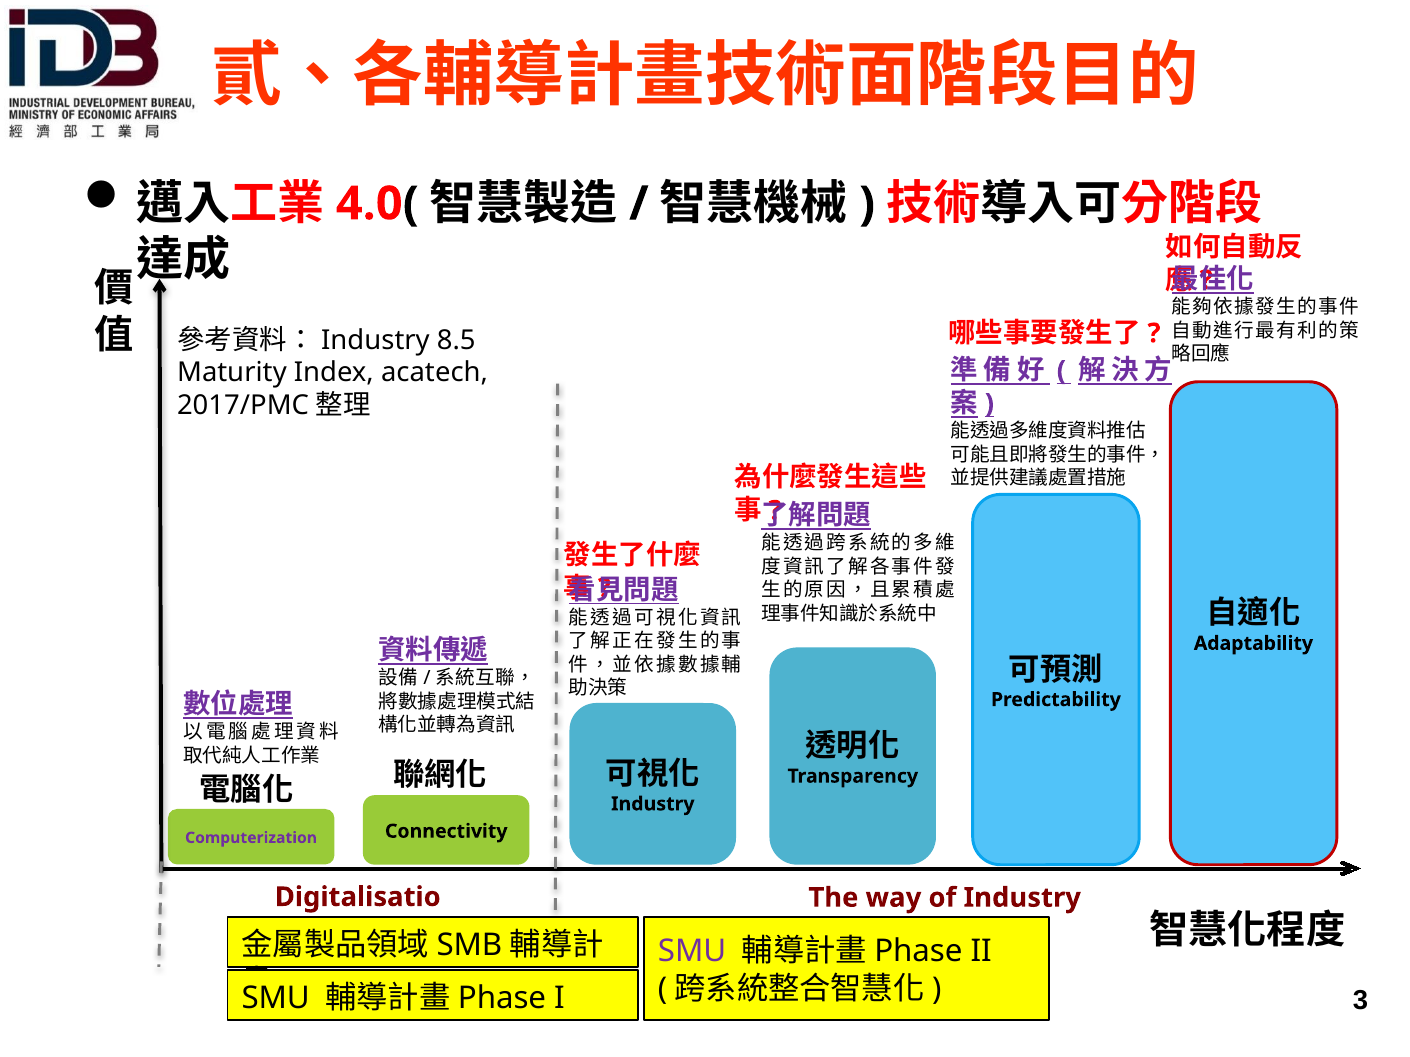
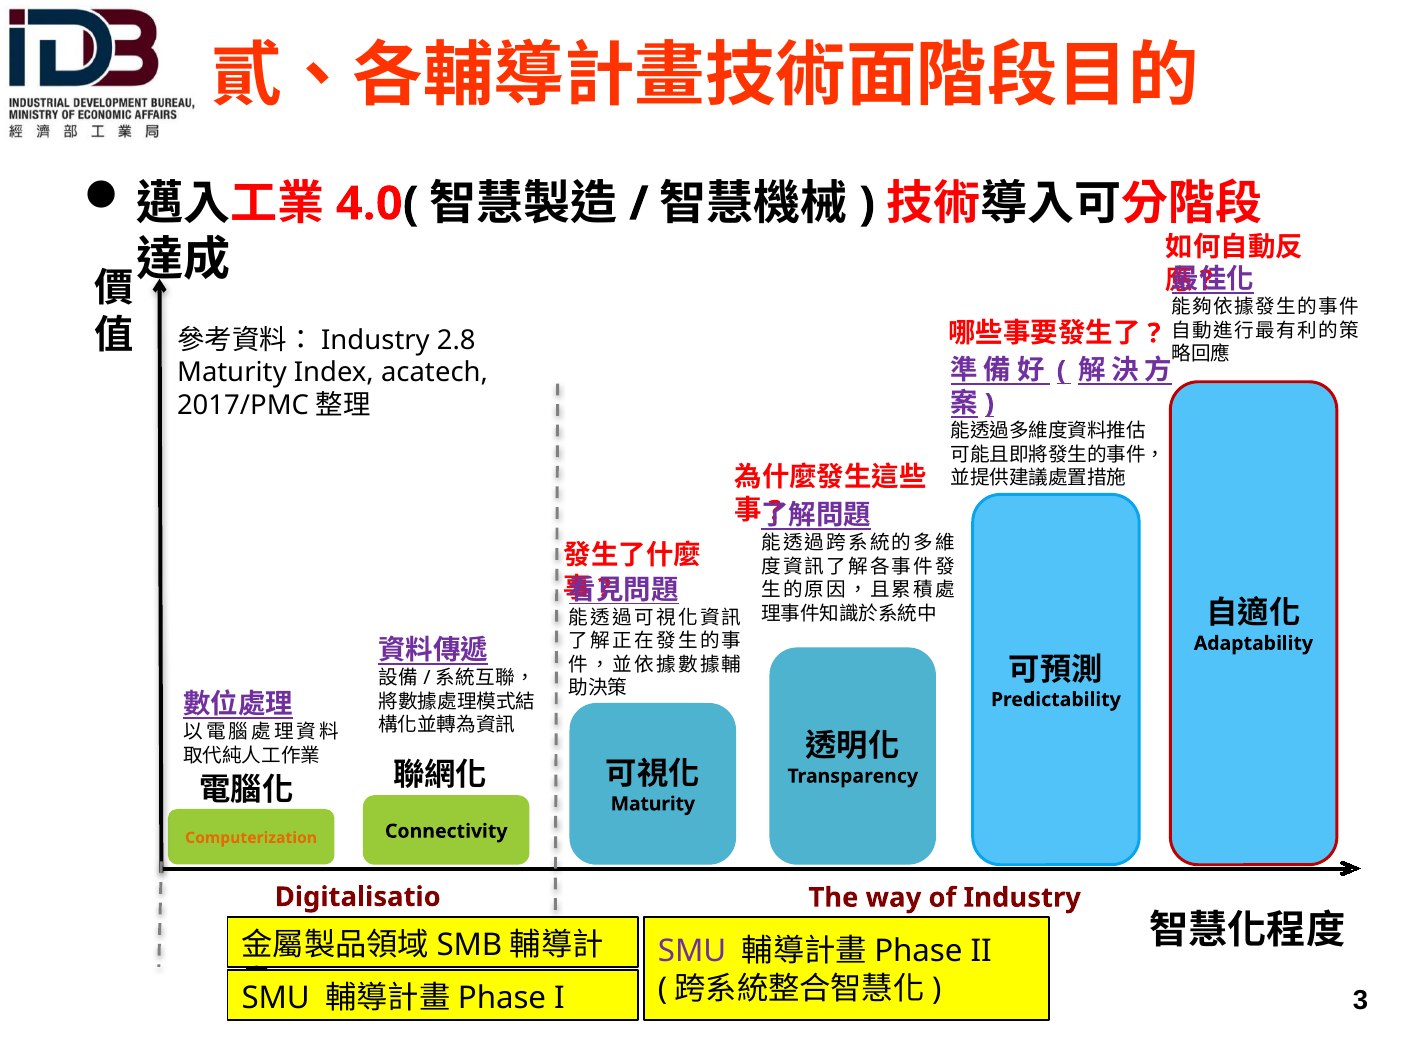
8.5: 8.5 -> 2.8 (456, 340)
Industry: Industry -> Maturity (653, 804)
Computerization colour: purple -> orange (251, 838)
